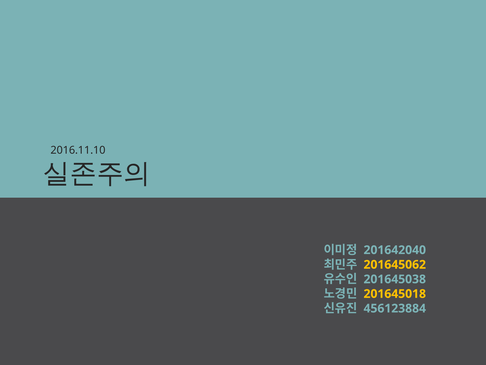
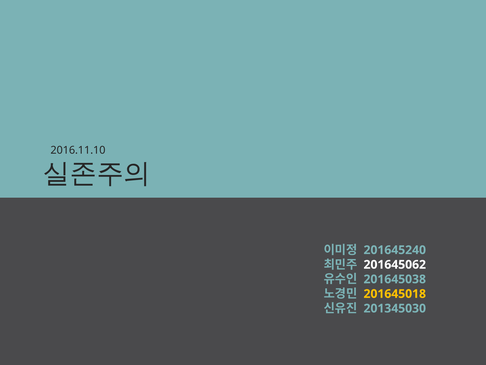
201642040: 201642040 -> 201645240 (395, 250)
201645062 colour: yellow -> white (395, 264)
456123884: 456123884 -> 201345030 (395, 308)
